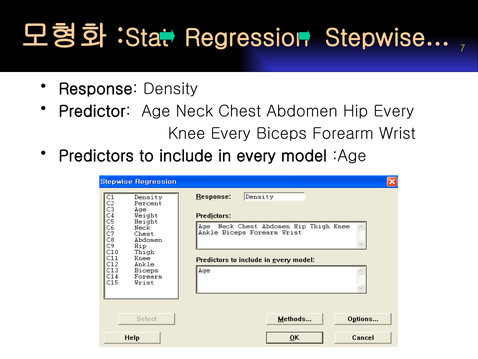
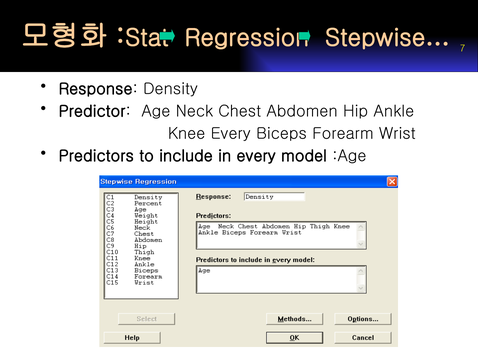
Hip Every: Every -> Ankle (394, 111)
